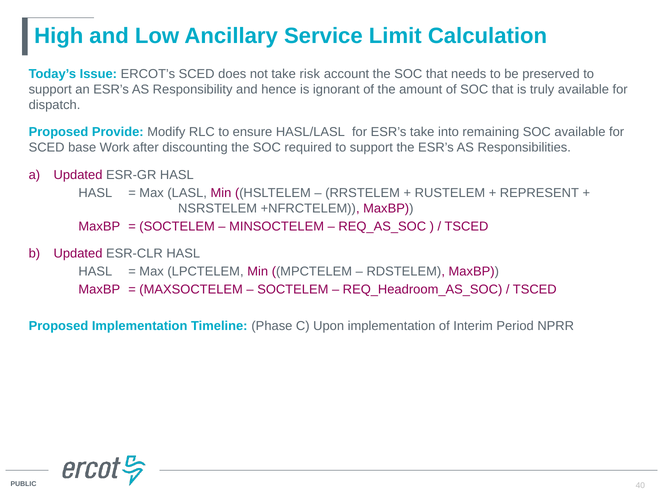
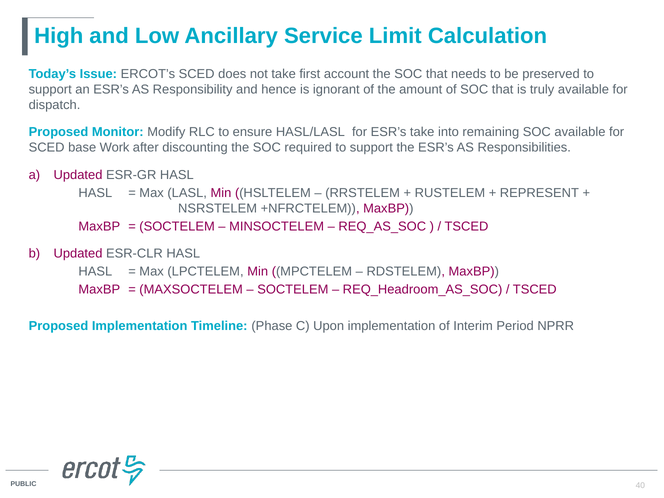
risk: risk -> first (310, 74)
Provide: Provide -> Monitor (118, 132)
